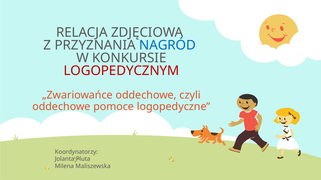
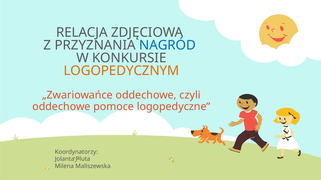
LOGOPEDYCZNYM colour: red -> orange (121, 71)
